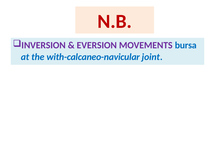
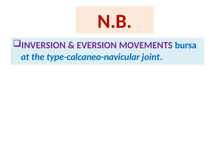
with-calcaneo-navicular: with-calcaneo-navicular -> type-calcaneo-navicular (93, 57)
